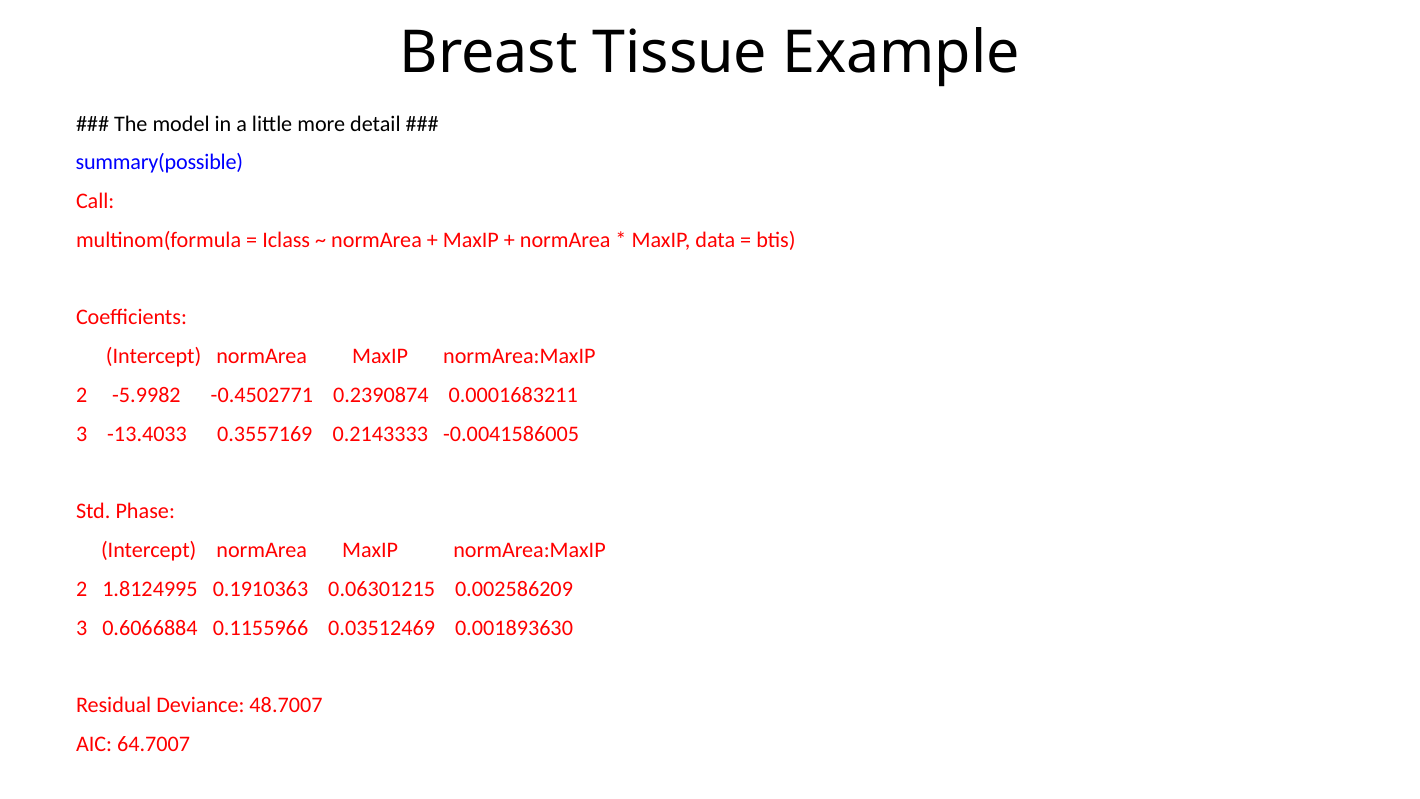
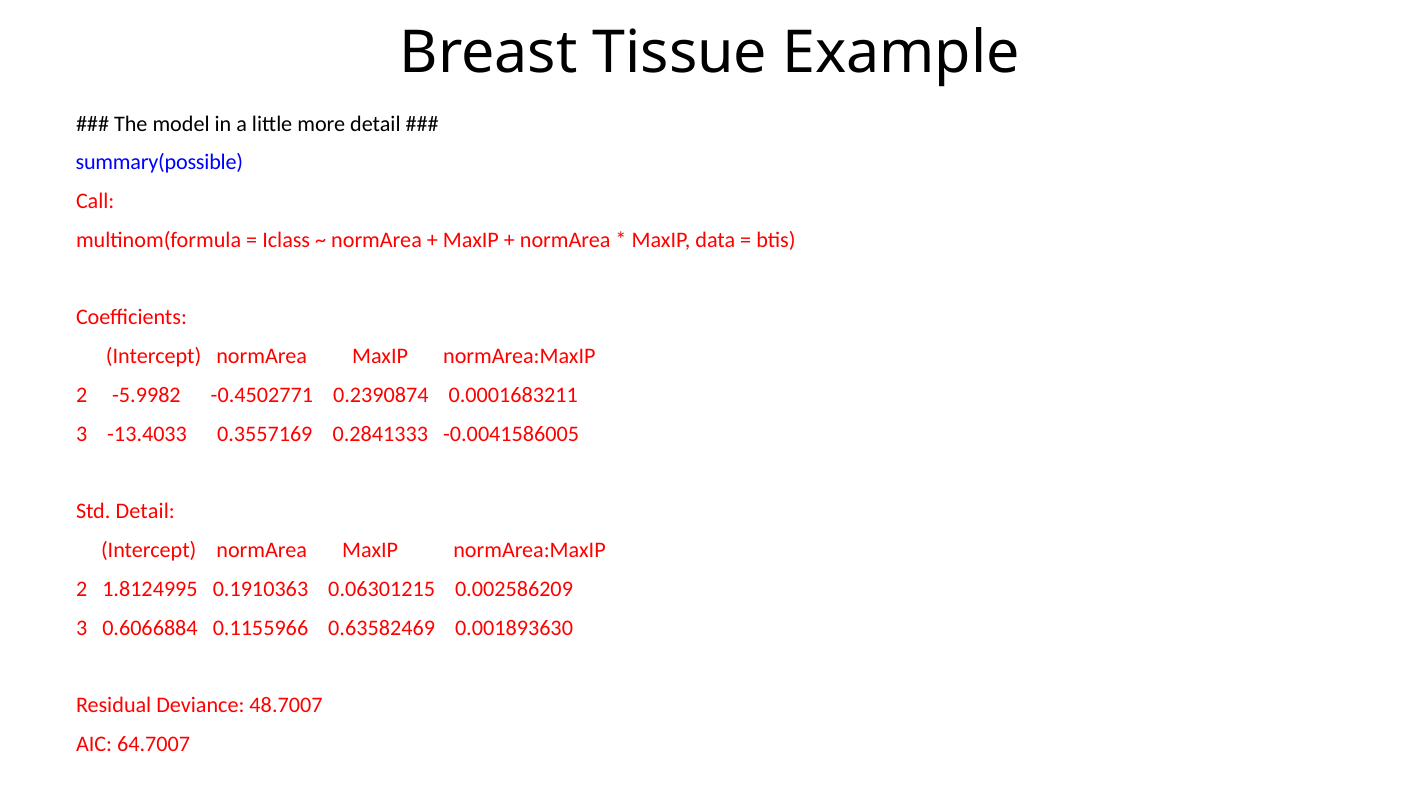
0.2143333: 0.2143333 -> 0.2841333 (380, 434)
Std Phase: Phase -> Detail (145, 511)
0.03512469: 0.03512469 -> 0.63582469 (382, 628)
